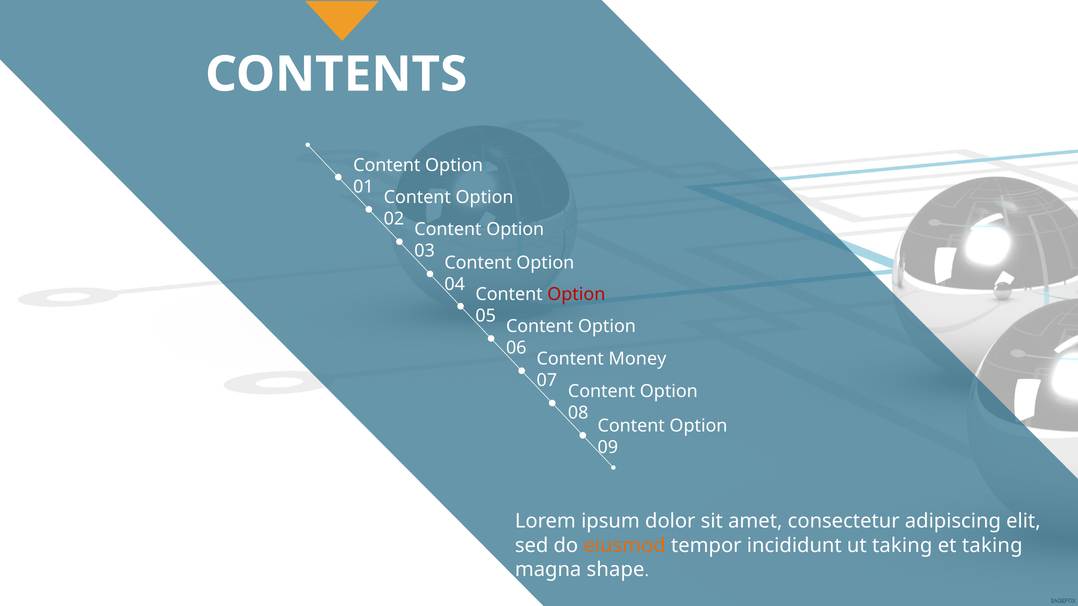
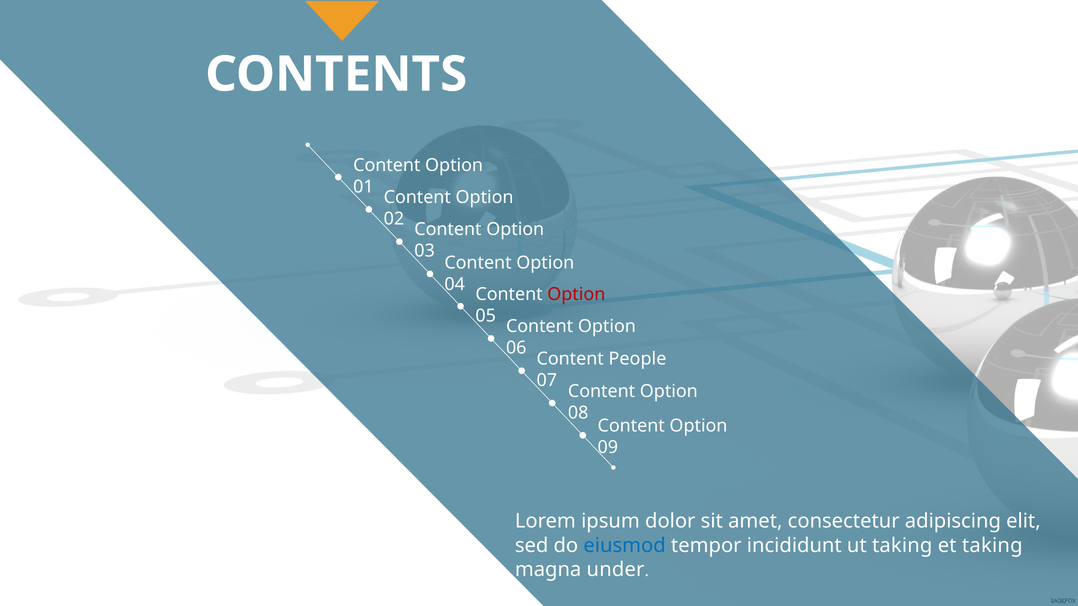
Money: Money -> People (637, 359)
eiusmod colour: orange -> blue (625, 546)
shape: shape -> under (616, 570)
